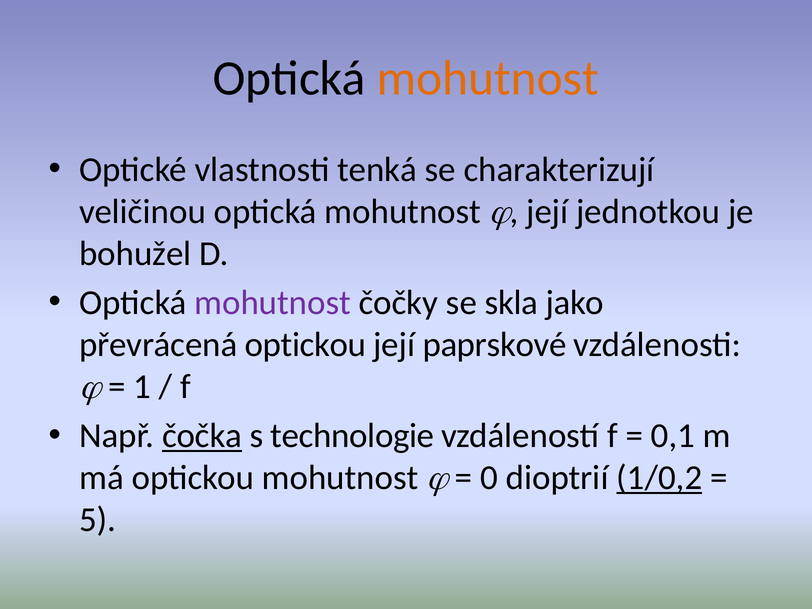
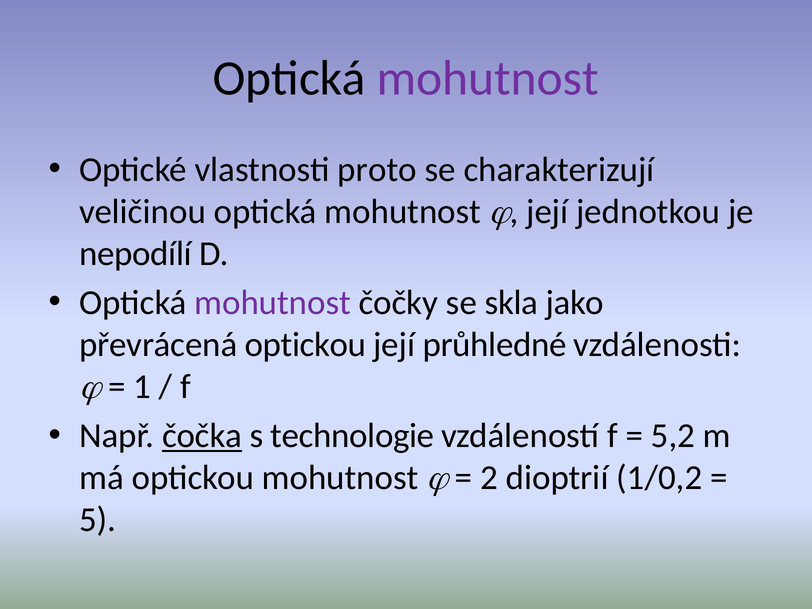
mohutnost colour: orange -> purple (488, 79)
tenká: tenká -> proto (377, 170)
bohužel: bohužel -> nepodílí (135, 254)
paprskové: paprskové -> průhledné (495, 345)
0,1: 0,1 -> 5,2 (673, 436)
0: 0 -> 2 (489, 478)
1/0,2 underline: present -> none (659, 478)
